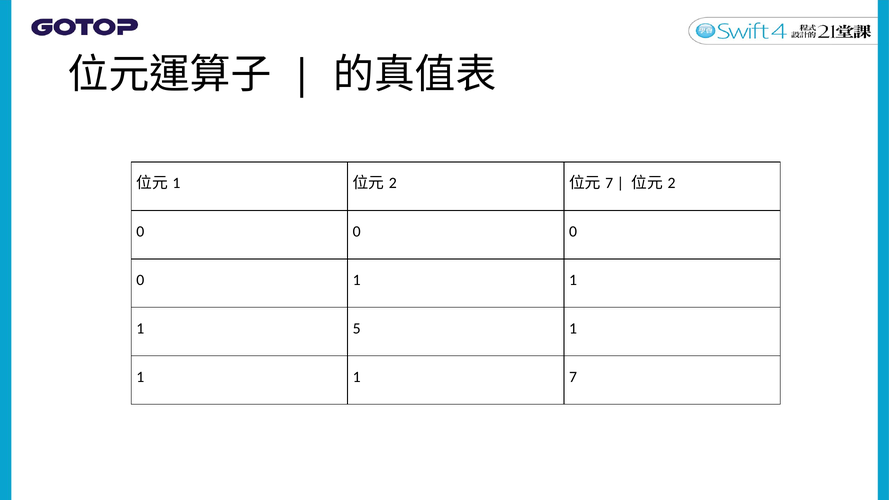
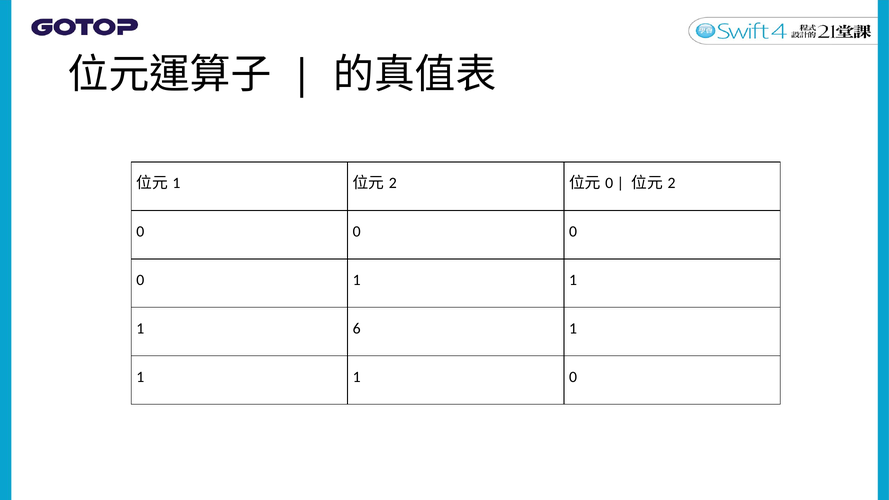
7: 7 -> 0 (609, 183)
5: 5 -> 6 (357, 329)
1 7: 7 -> 0 (573, 377)
